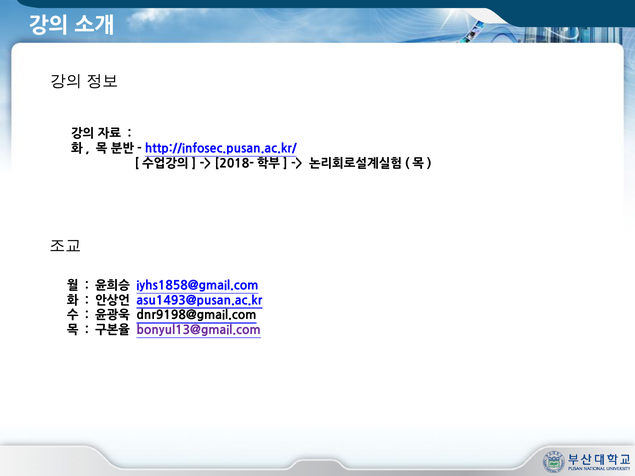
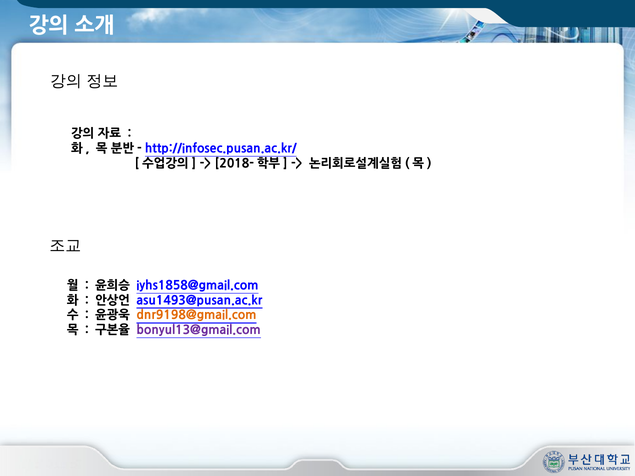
dnr9198@gmail.com colour: black -> orange (196, 315)
